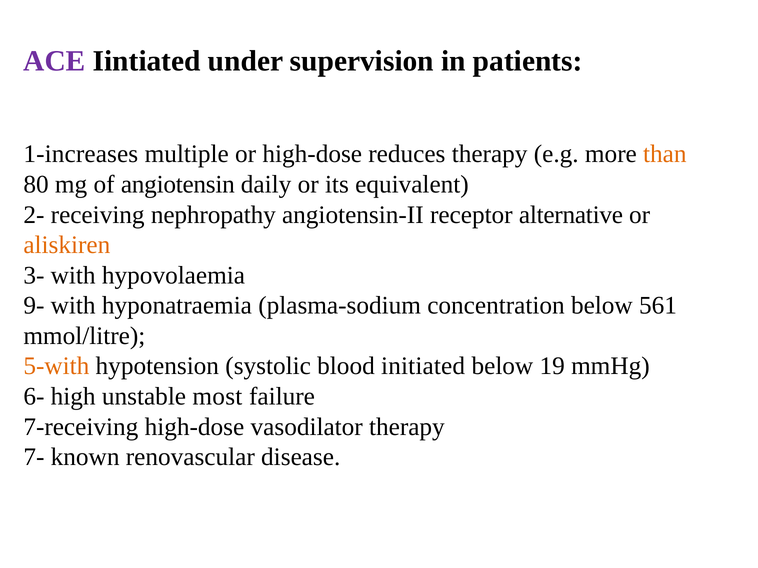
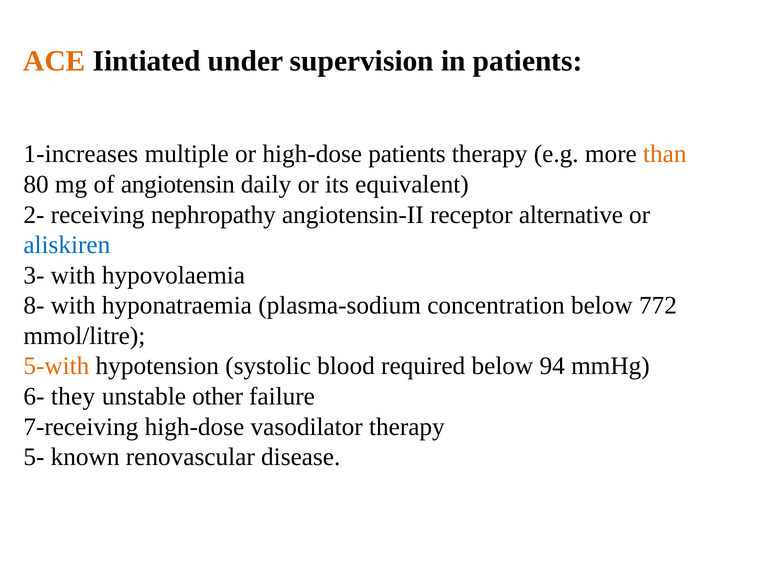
ACE colour: purple -> orange (54, 61)
high-dose reduces: reduces -> patients (407, 154)
aliskiren colour: orange -> blue (67, 245)
9-: 9- -> 8- (34, 306)
561: 561 -> 772 (658, 306)
initiated: initiated -> required (423, 366)
19: 19 -> 94 (552, 366)
high: high -> they (73, 397)
most: most -> other (218, 397)
7-: 7- -> 5- (34, 457)
